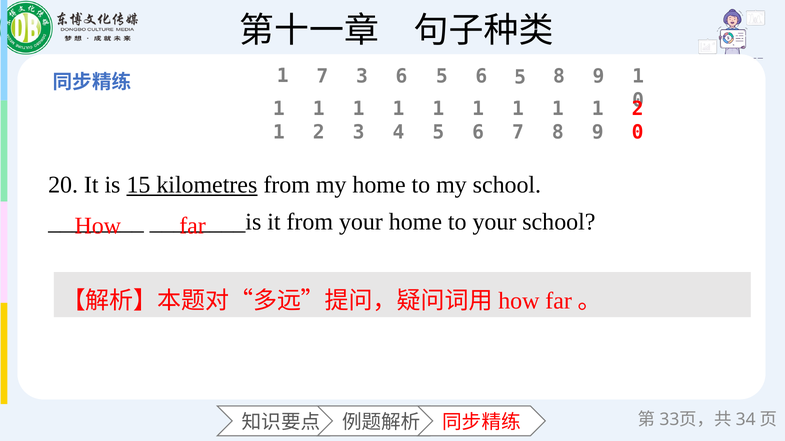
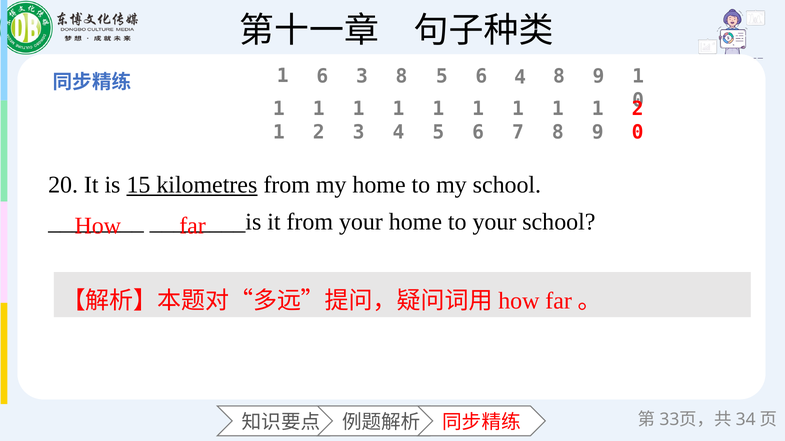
7: 7 -> 6 (322, 77)
3 6: 6 -> 8 (401, 77)
5 6 5: 5 -> 4 (520, 78)
